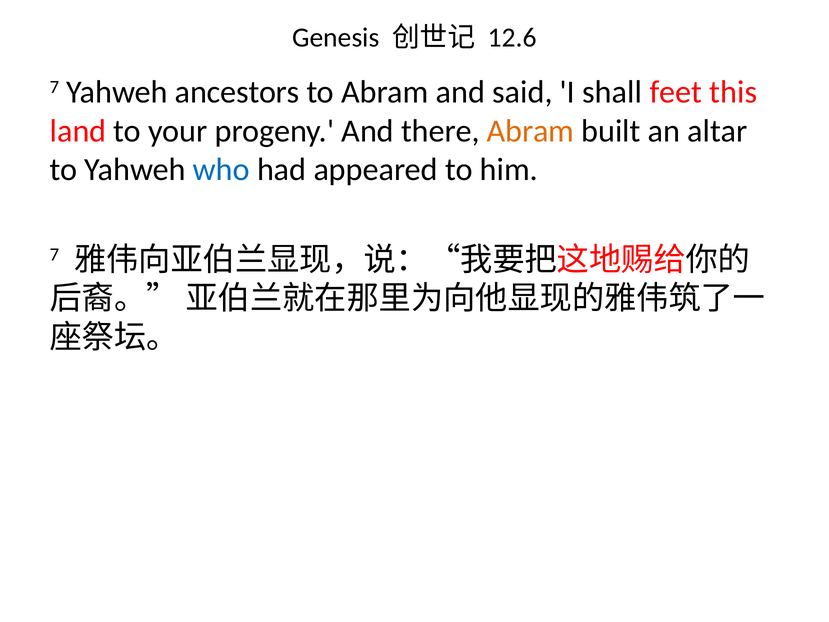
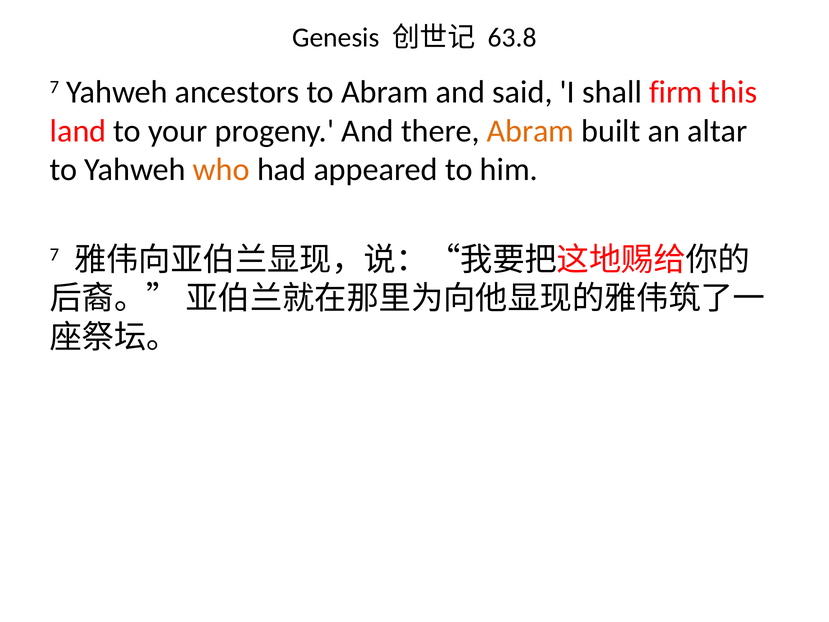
12.6: 12.6 -> 63.8 (512, 38)
feet: feet -> firm (676, 92)
who colour: blue -> orange (221, 170)
